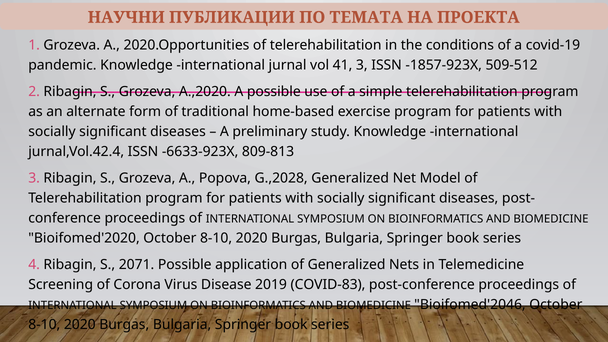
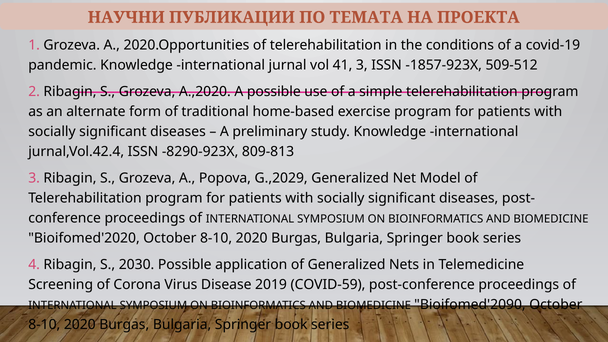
-6633-923X: -6633-923X -> -8290-923X (200, 152)
G.,2028: G.,2028 -> G.,2029 (281, 178)
2071: 2071 -> 2030 (137, 265)
COVID-83: COVID-83 -> COVID-59 (328, 285)
Bioifomed'2046: Bioifomed'2046 -> Bioifomed'2090 (470, 305)
